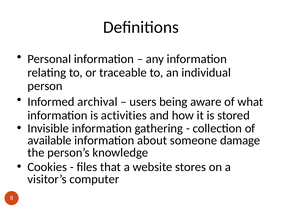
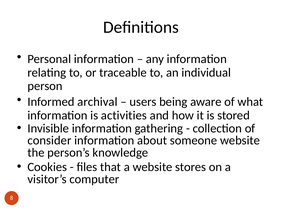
available: available -> consider (49, 141)
someone damage: damage -> website (240, 141)
